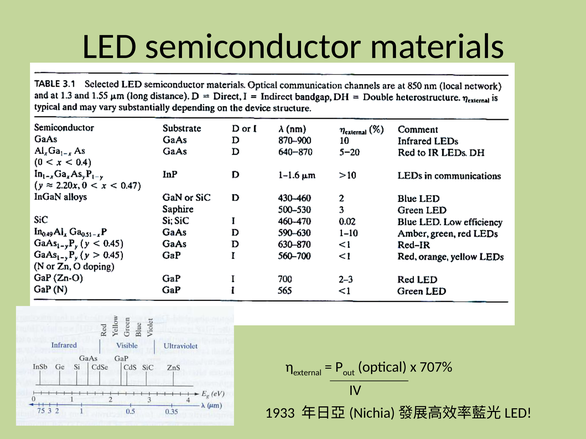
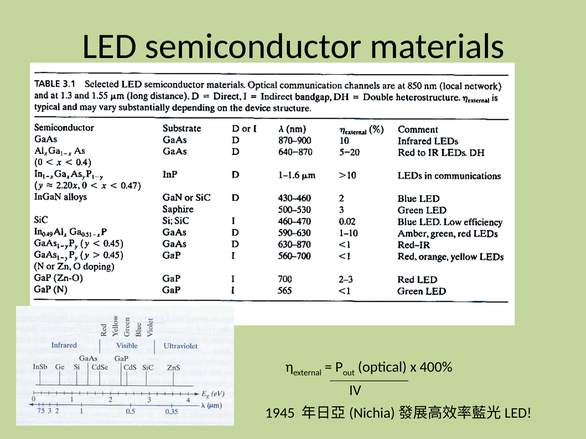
707%: 707% -> 400% (436, 368)
1933: 1933 -> 1945 (280, 414)
